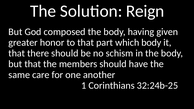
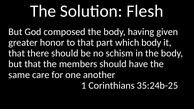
Reign: Reign -> Flesh (145, 11)
32:24b-25: 32:24b-25 -> 35:24b-25 (157, 86)
